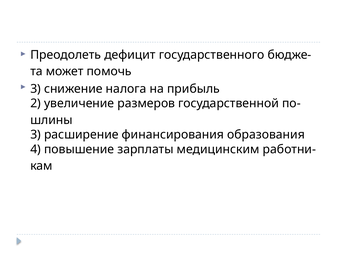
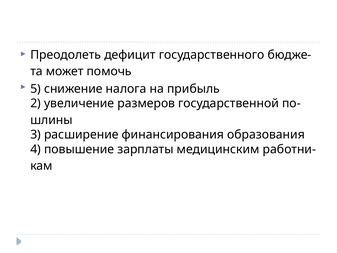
3: 3 -> 5 (36, 89)
